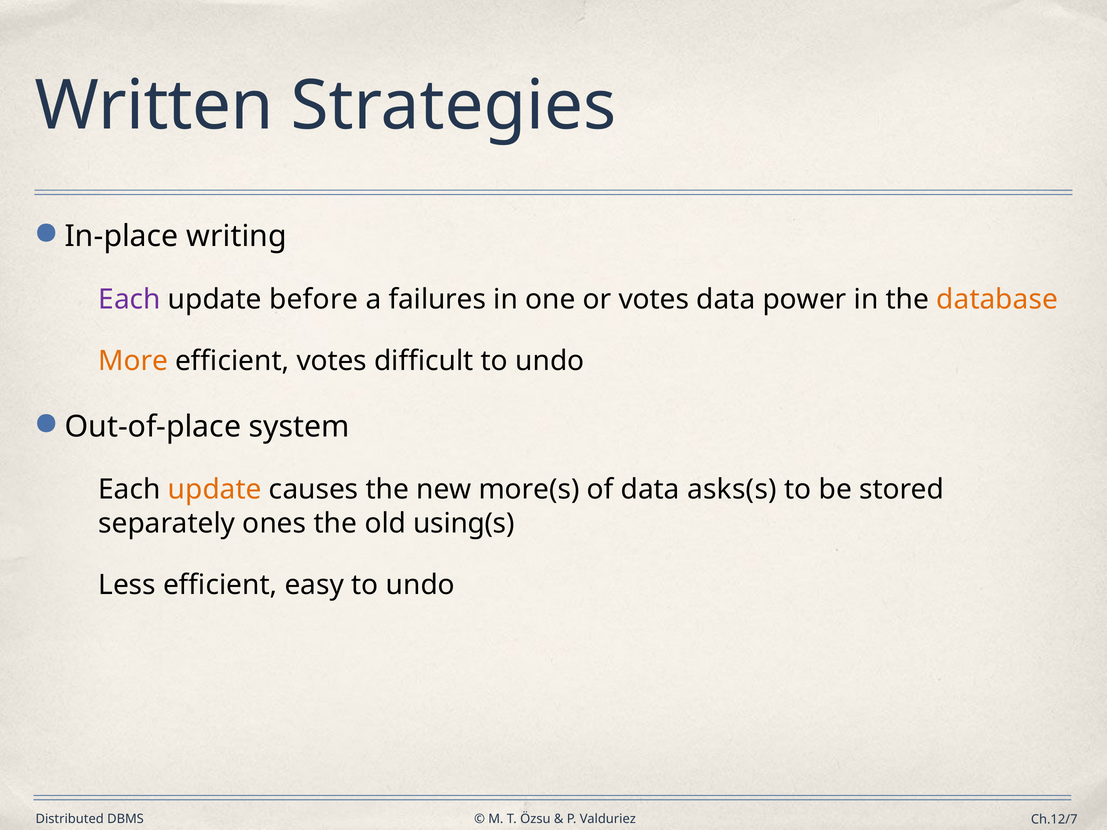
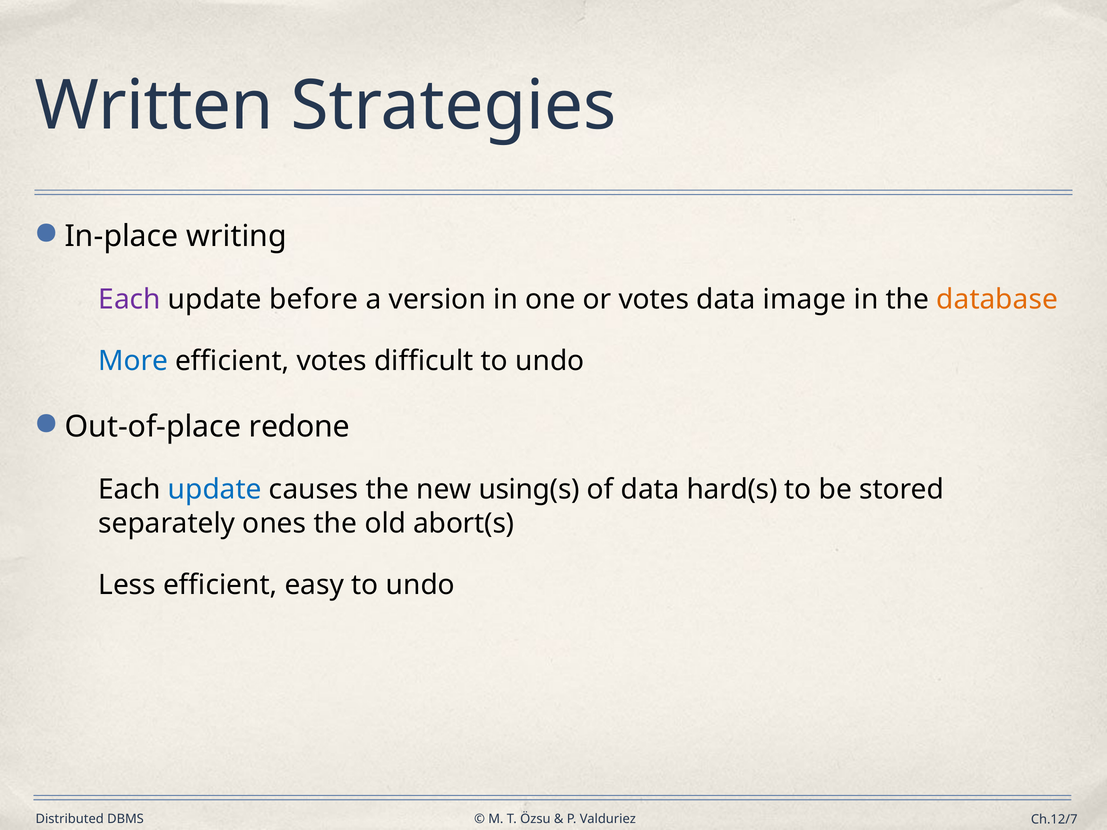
failures: failures -> version (437, 299)
power: power -> image (804, 299)
More colour: orange -> blue (133, 361)
system: system -> redone (299, 427)
update colour: orange -> blue (215, 490)
more(s: more(s -> using(s (529, 490)
asks(s: asks(s -> hard(s (732, 490)
using(s: using(s -> abort(s (464, 523)
